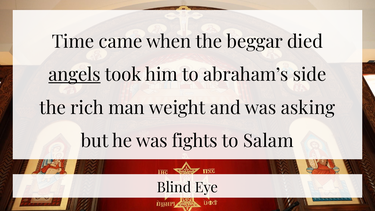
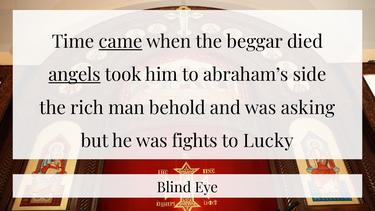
came underline: none -> present (121, 42)
weight: weight -> behold (177, 108)
Salam: Salam -> Lucky (268, 141)
